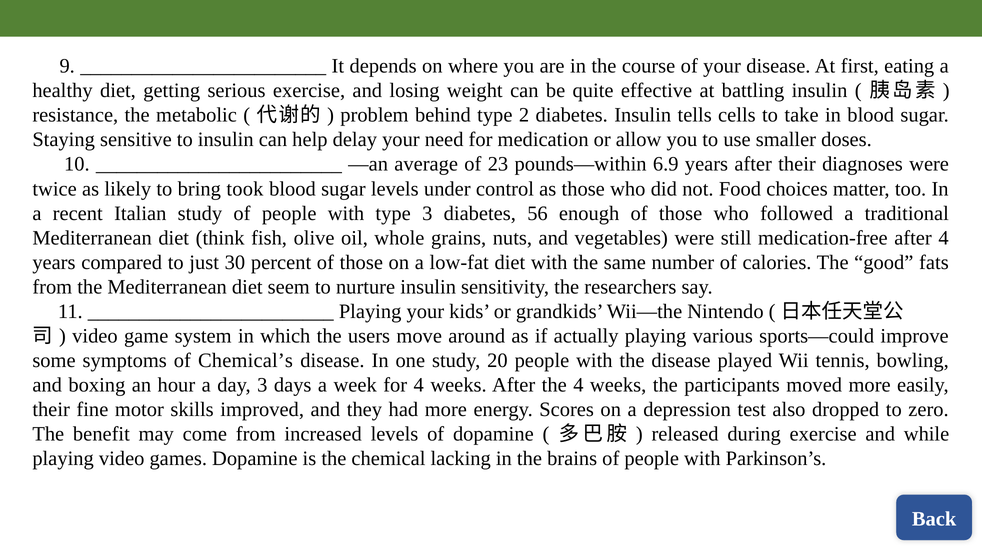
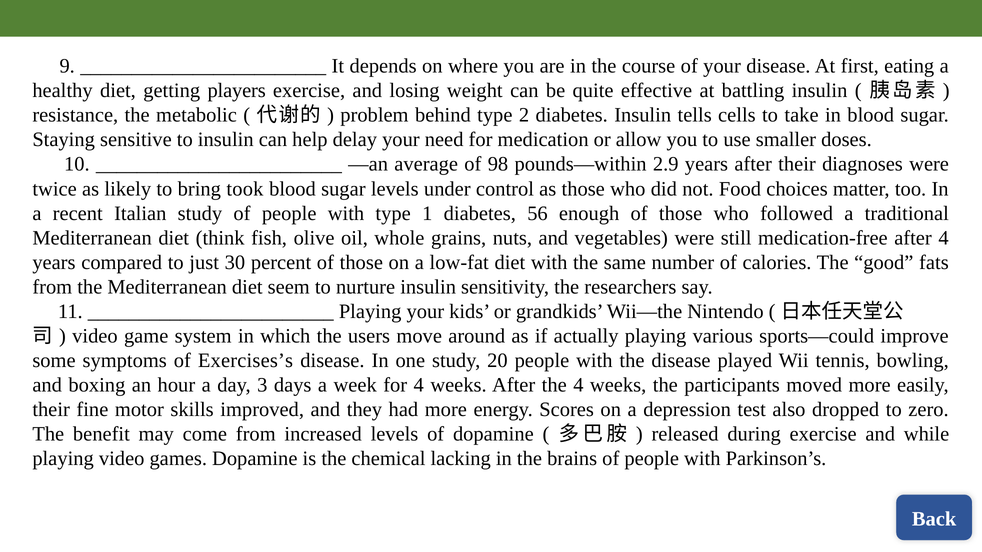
serious: serious -> players (237, 91)
23: 23 -> 98 (498, 164)
6.9: 6.9 -> 2.9 (666, 164)
type 3: 3 -> 1 (427, 213)
Chemical’s: Chemical’s -> Exercises’s (245, 361)
